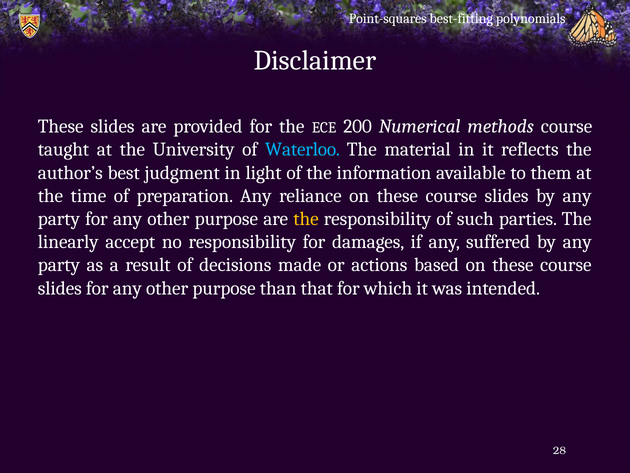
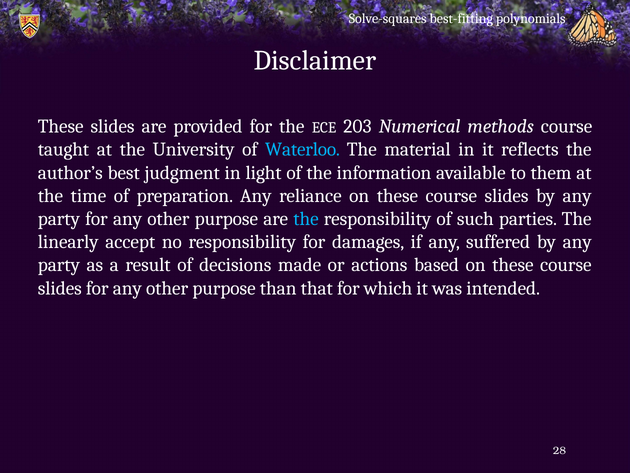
Point-squares: Point-squares -> Solve-squares (388, 19)
200: 200 -> 203 (357, 126)
the colour: yellow -> light blue (306, 219)
